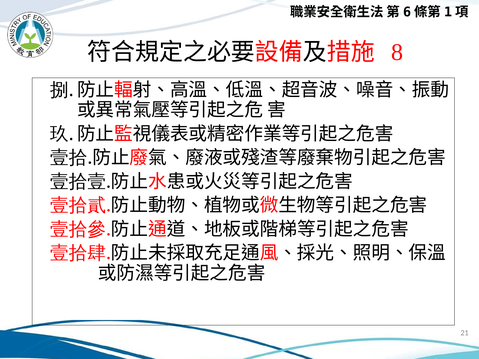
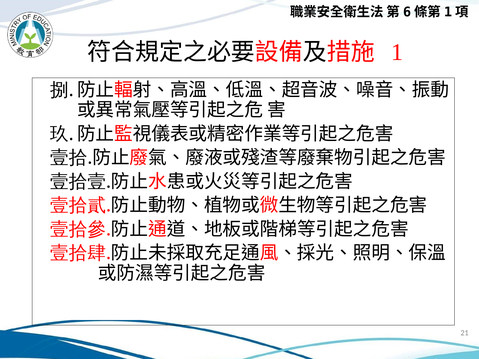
8: 8 -> 1 (397, 52)
